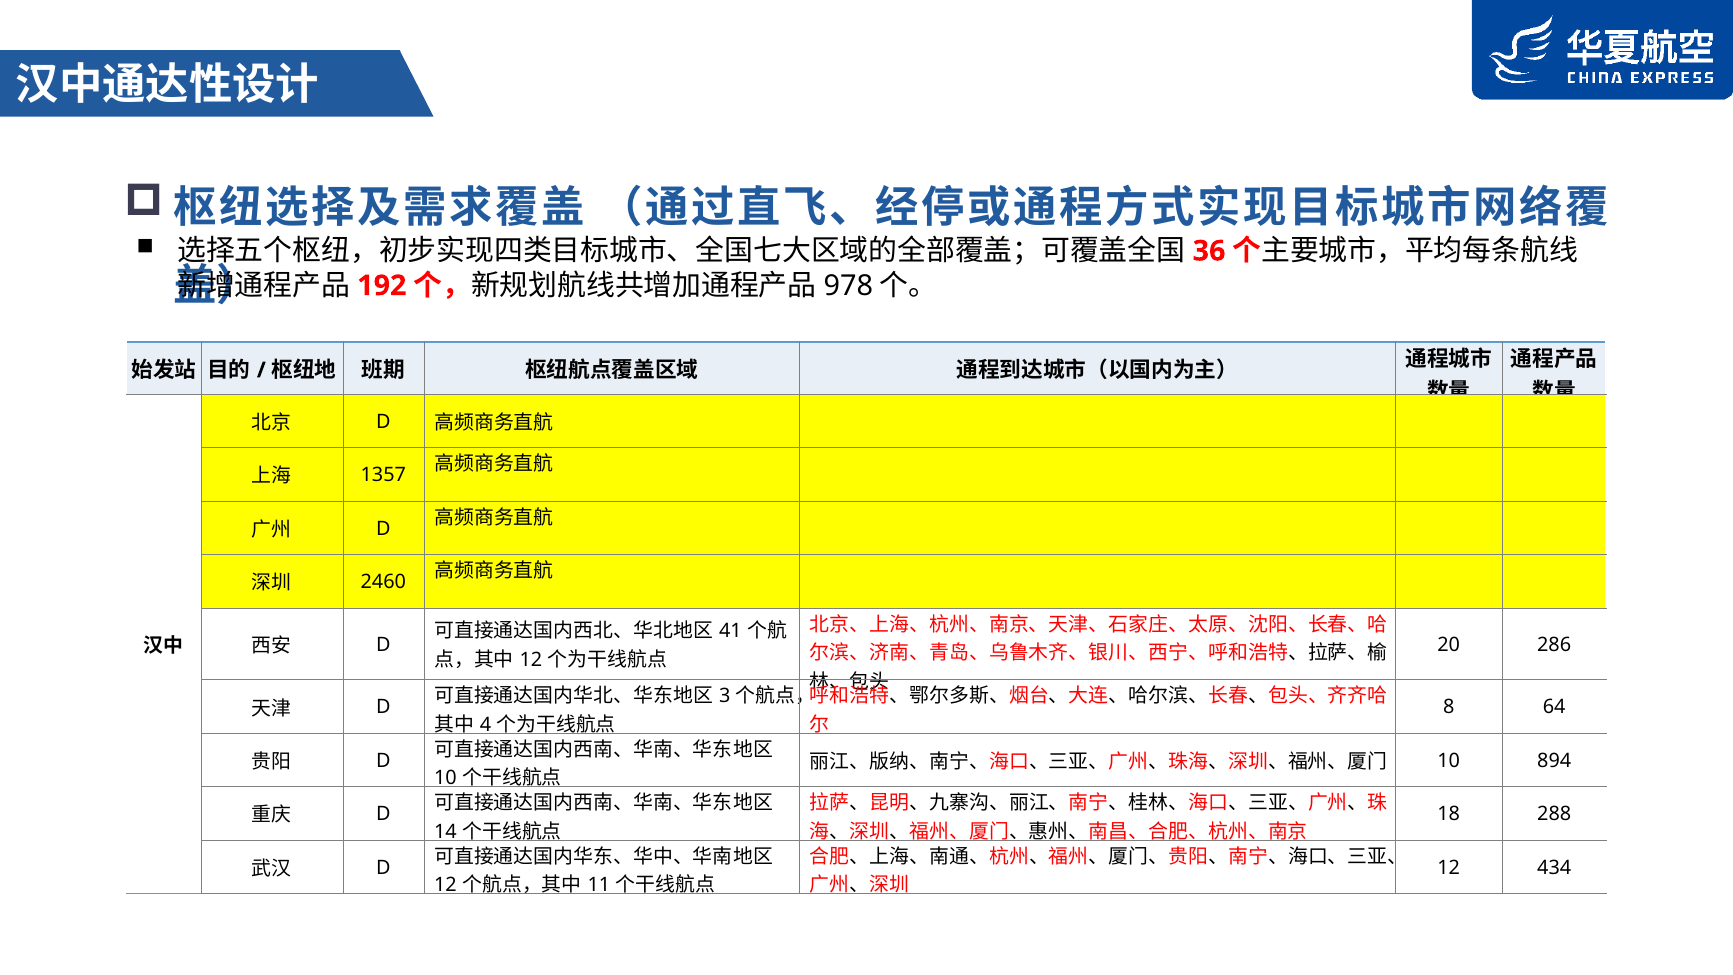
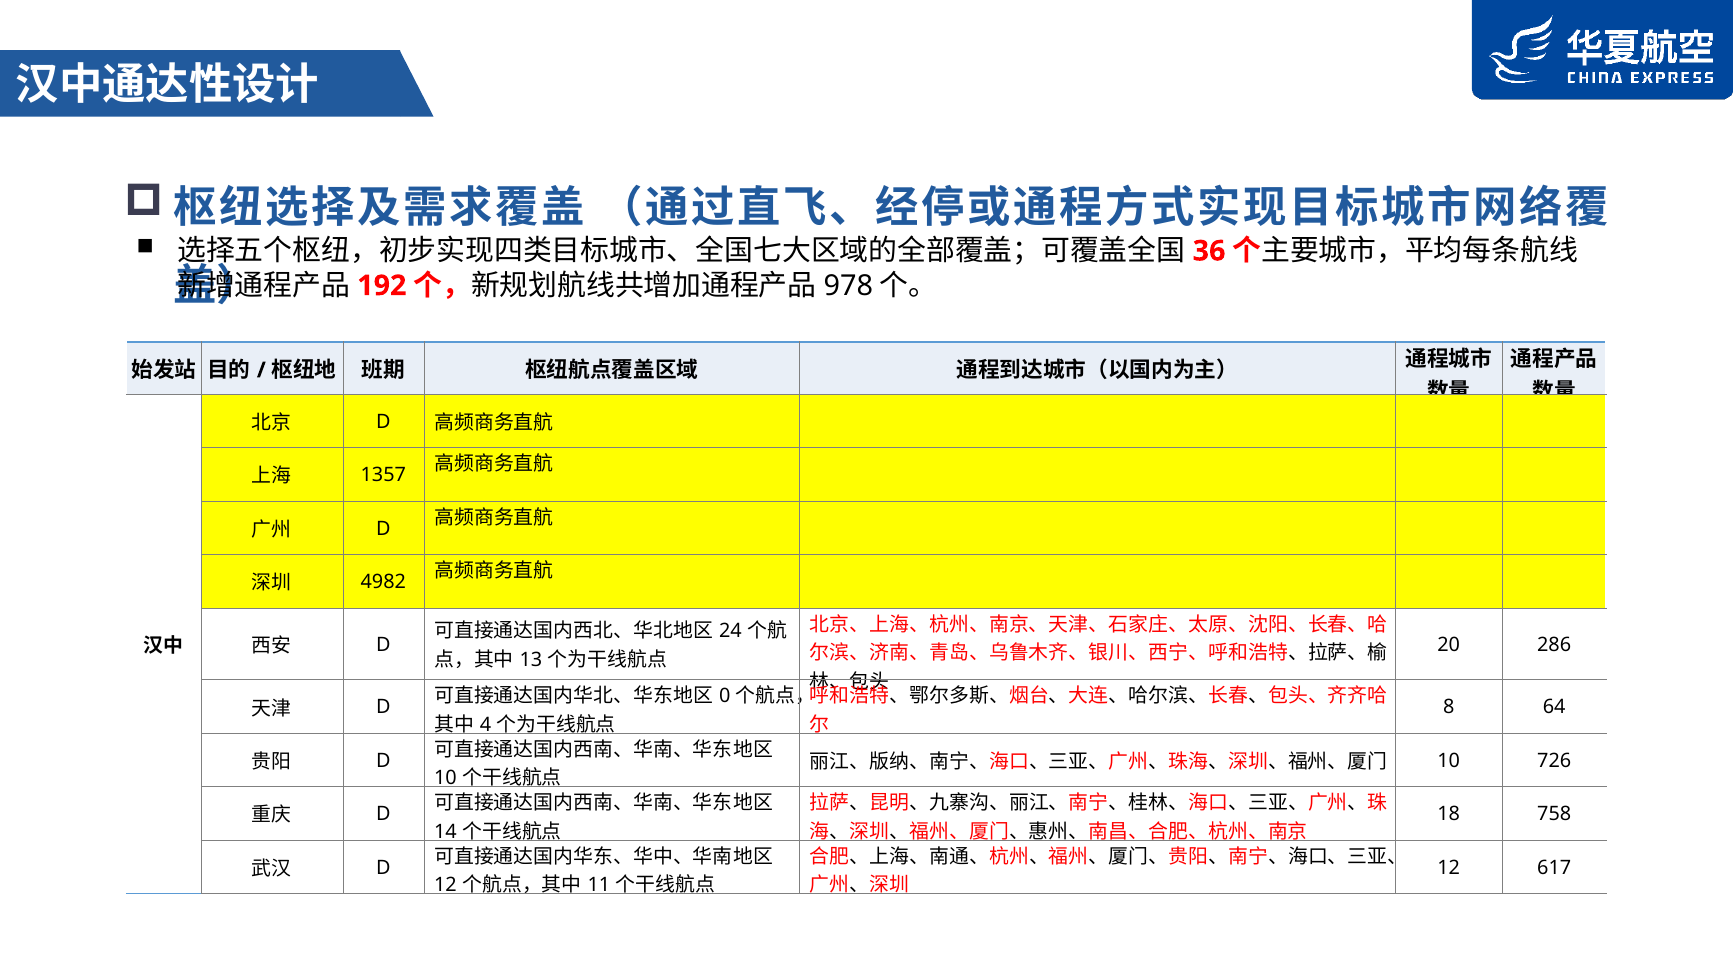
2460: 2460 -> 4982 (383, 582)
41: 41 -> 24 (730, 631)
12: 12 -> 13 (531, 660)
3: 3 -> 0 (725, 696)
894: 894 -> 726 (1554, 761)
288: 288 -> 758 (1554, 814)
434: 434 -> 617 (1554, 868)
